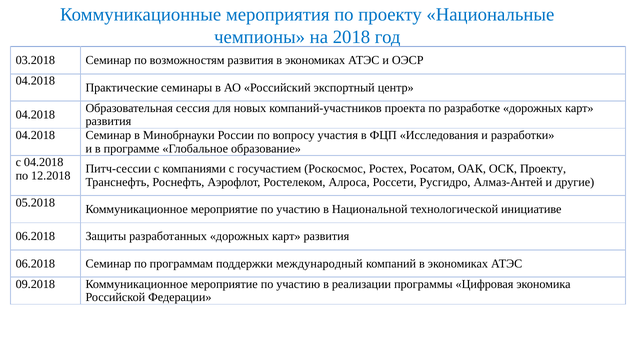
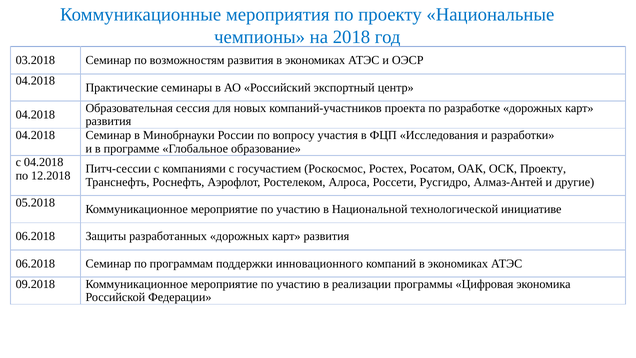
международный: международный -> инновационного (319, 264)
